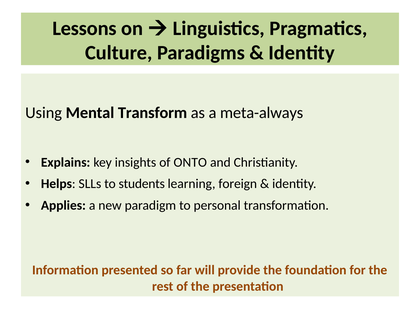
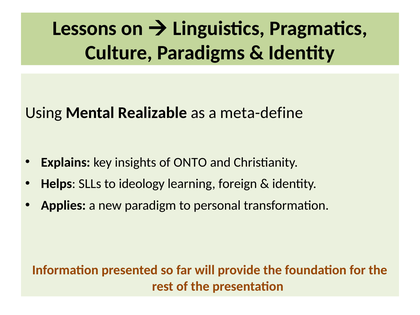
Transform: Transform -> Realizable (152, 113)
meta-always: meta-always -> meta-define (262, 113)
students: students -> ideology (142, 184)
